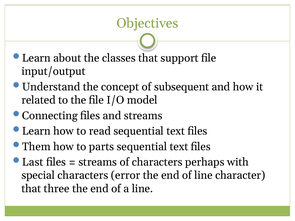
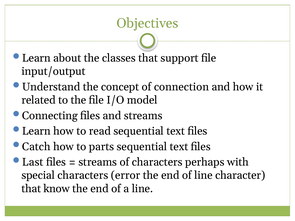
subsequent: subsequent -> connection (181, 87)
Them: Them -> Catch (36, 147)
three: three -> know (57, 189)
